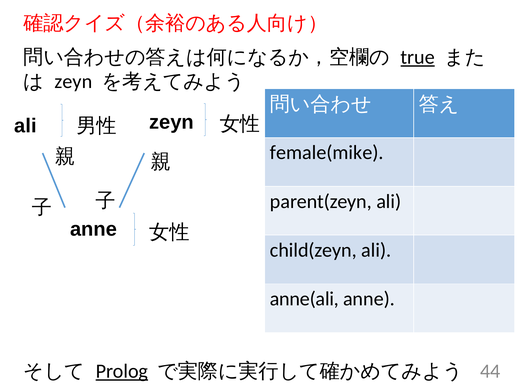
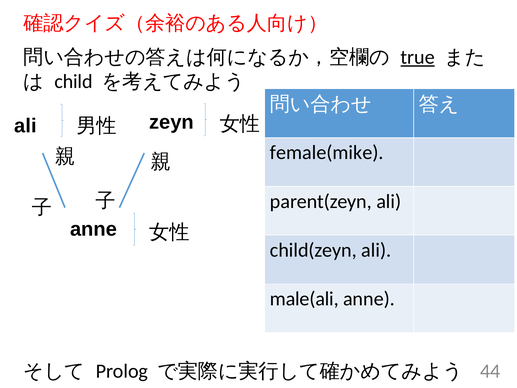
zeyn: zeyn -> child (74, 81)
anne(ali: anne(ali -> male(ali (304, 299)
Prolog underline: present -> none (122, 371)
